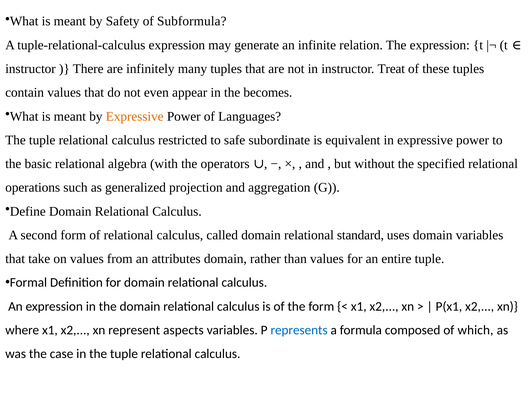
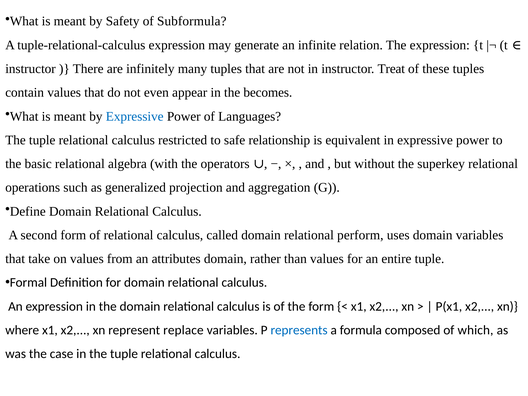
Expressive colour: orange -> blue (135, 116)
subordinate: subordinate -> relationship (279, 140)
specified: specified -> superkey (441, 164)
standard: standard -> perform (360, 235)
aspects: aspects -> replace (183, 330)
